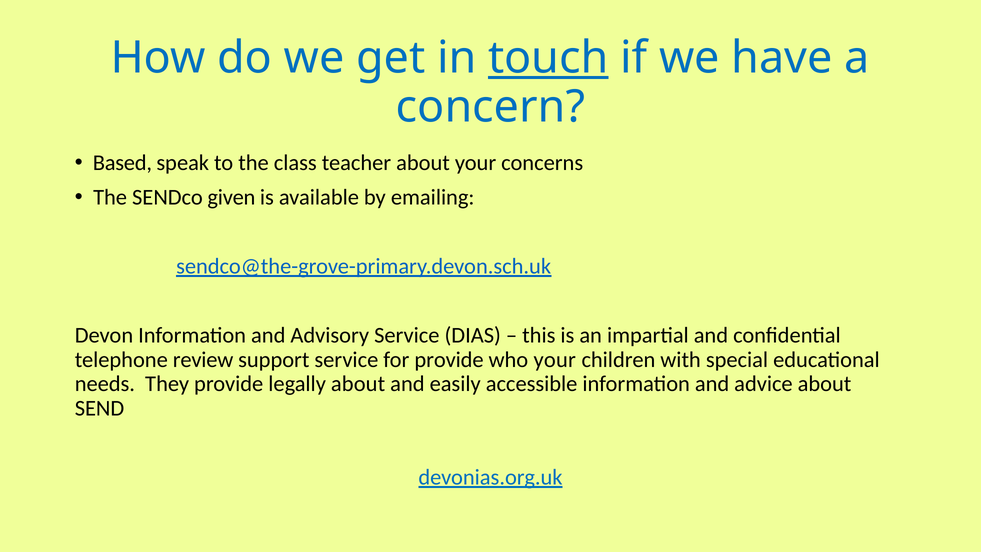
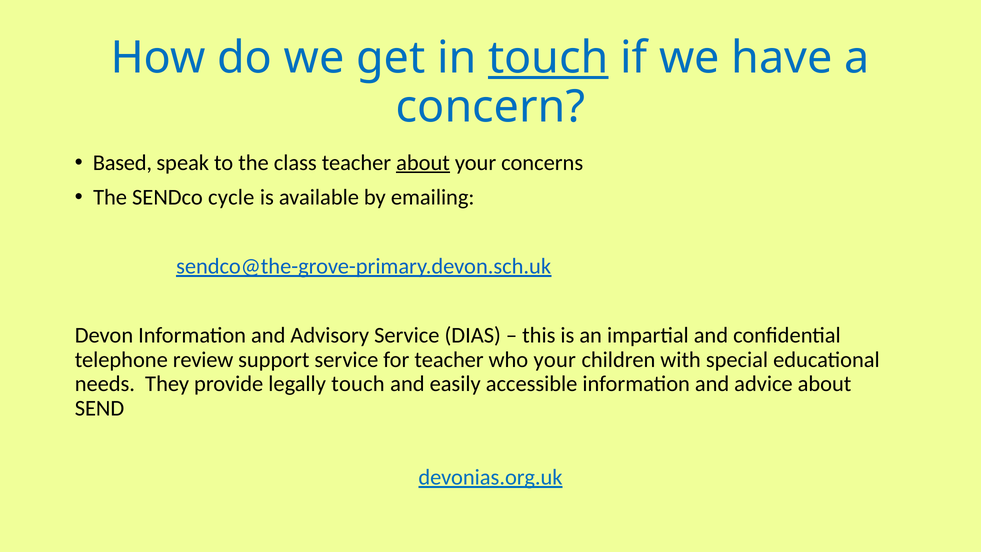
about underline: none -> present (423, 163)
given: given -> cycle (231, 197)
for provide: provide -> teacher (449, 360)
legally about: about -> touch (358, 384)
